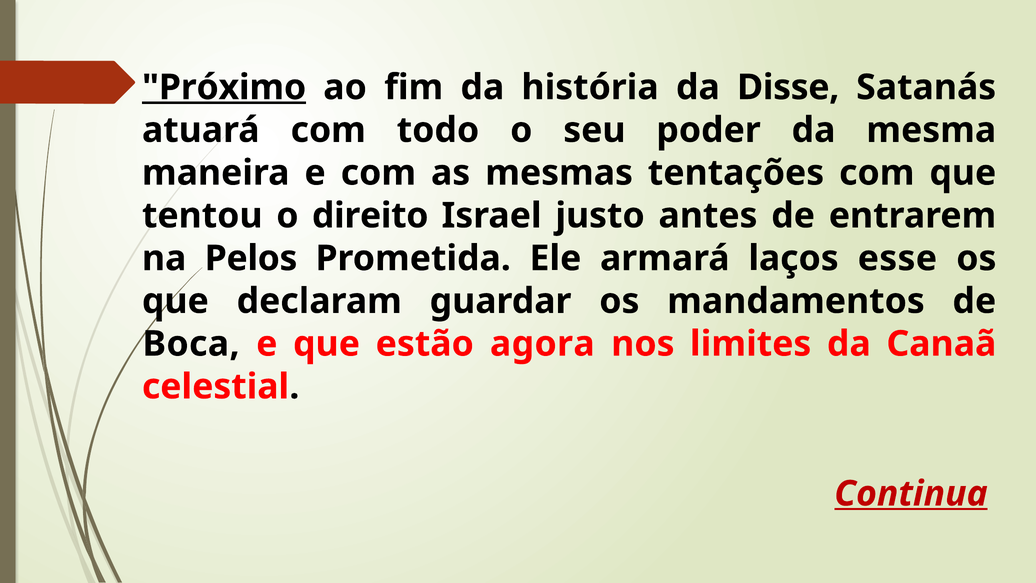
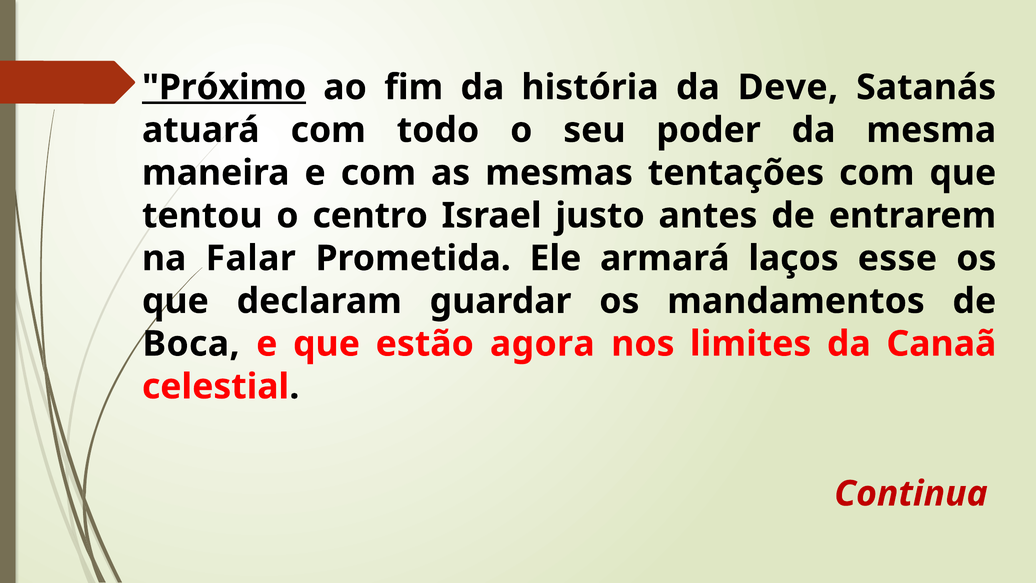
Disse: Disse -> Deve (788, 87)
direito: direito -> centro (370, 216)
Pelos: Pelos -> Falar (251, 258)
Continua underline: present -> none (911, 494)
